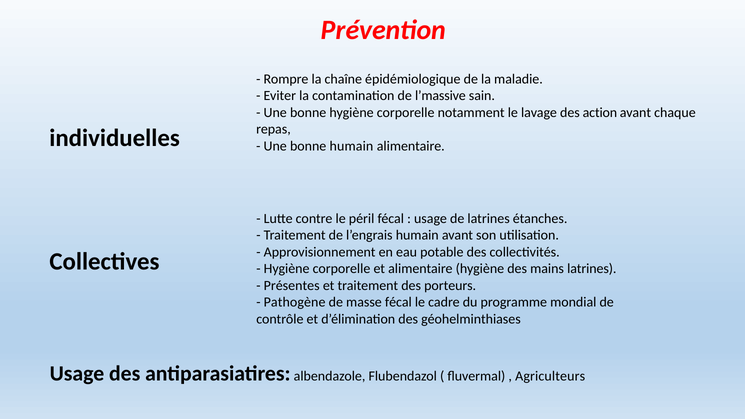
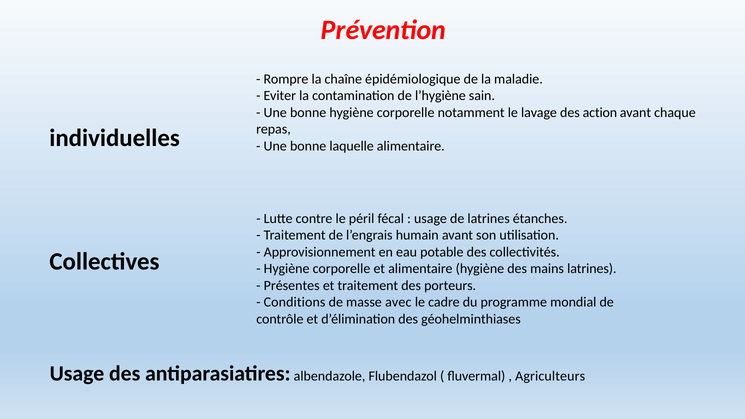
l’massive: l’massive -> l’hygiène (440, 96)
bonne humain: humain -> laquelle (352, 146)
Pathogène: Pathogène -> Conditions (295, 302)
masse fécal: fécal -> avec (398, 302)
